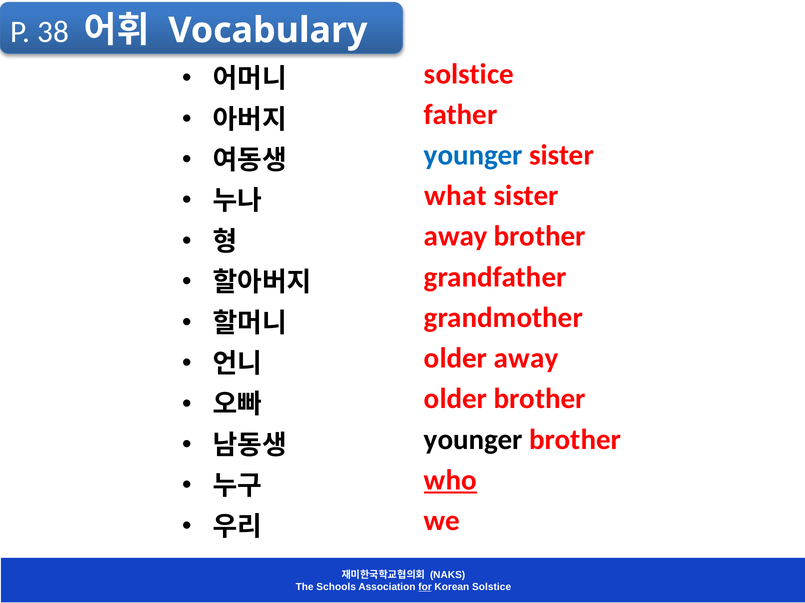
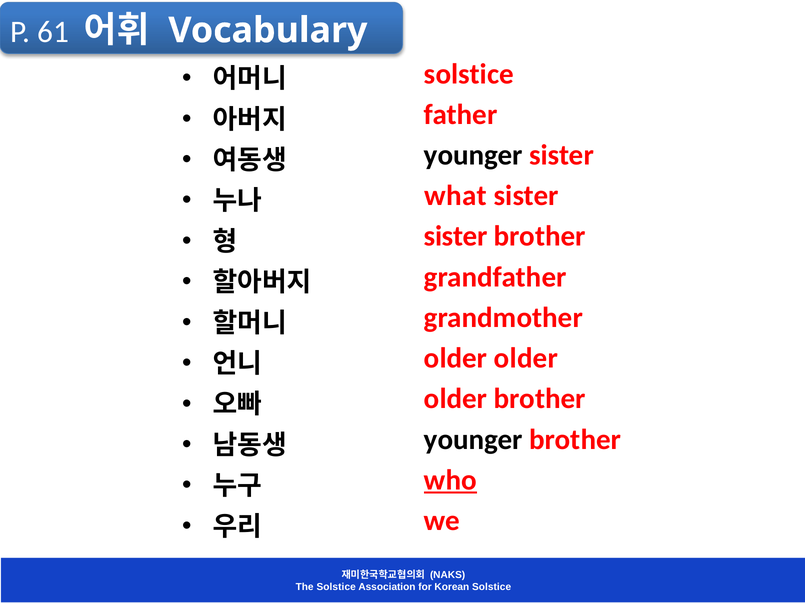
38: 38 -> 61 (53, 32)
younger colour: blue -> black (473, 155)
away: away -> sister (456, 237)
away: away -> older (526, 359)
The Schools: Schools -> Solstice (336, 588)
for underline: present -> none (425, 588)
